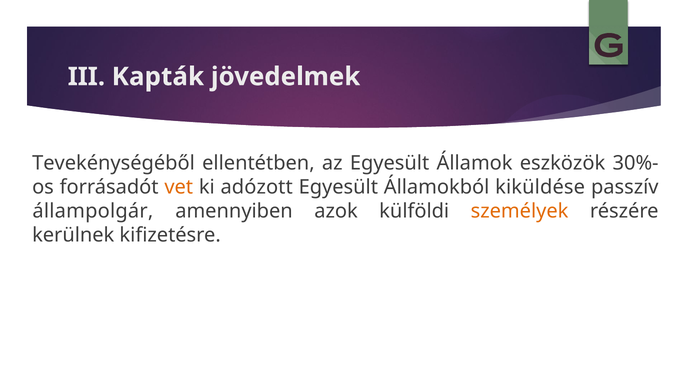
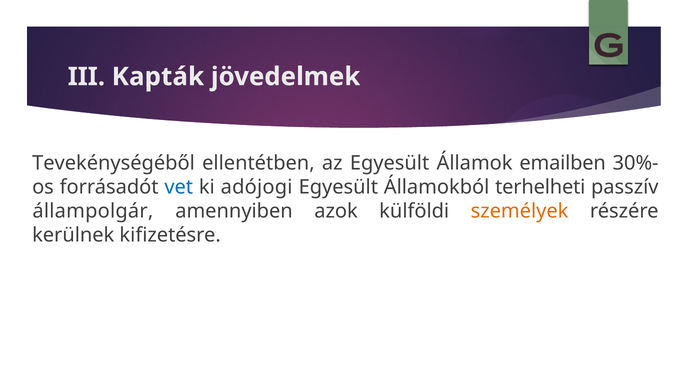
eszközök: eszközök -> emailben (563, 163)
vet colour: orange -> blue (179, 187)
adózott: adózott -> adójogi (257, 187)
kiküldése: kiküldése -> terhelheti (540, 187)
